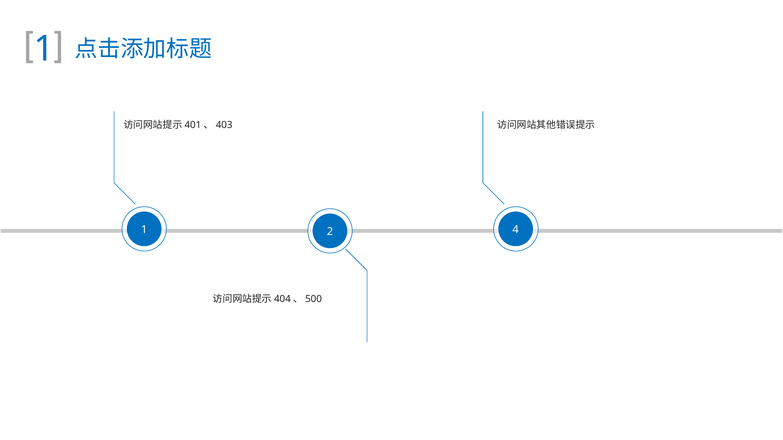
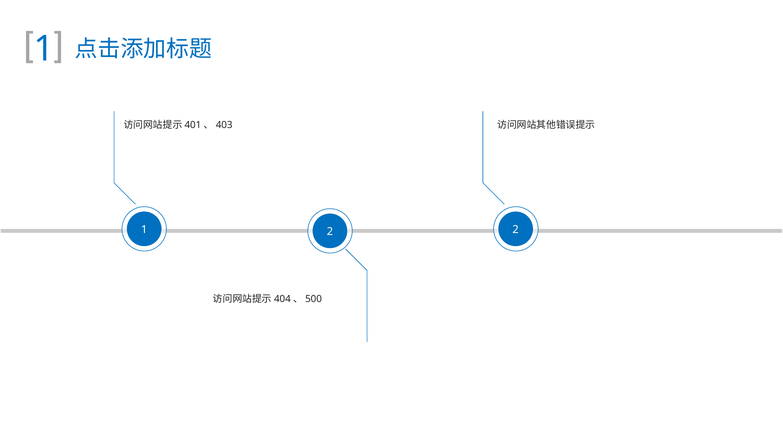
2 4: 4 -> 2 (516, 230)
